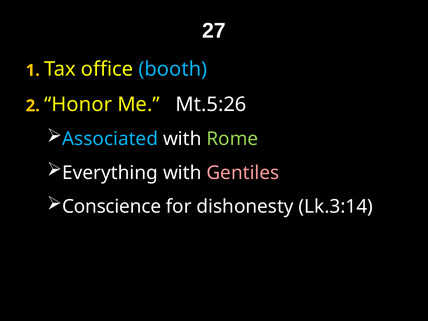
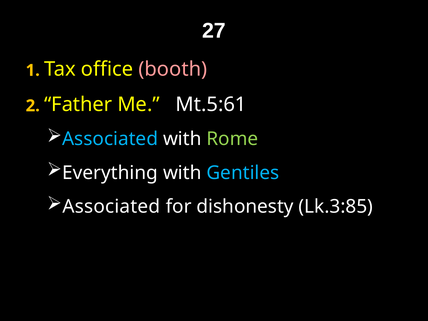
booth colour: light blue -> pink (173, 69)
Honor: Honor -> Father (78, 105)
Mt.5:26: Mt.5:26 -> Mt.5:61 (211, 105)
Gentiles colour: pink -> light blue (243, 173)
Conscience: Conscience -> Associated (111, 207)
Lk.3:14: Lk.3:14 -> Lk.3:85 (336, 207)
